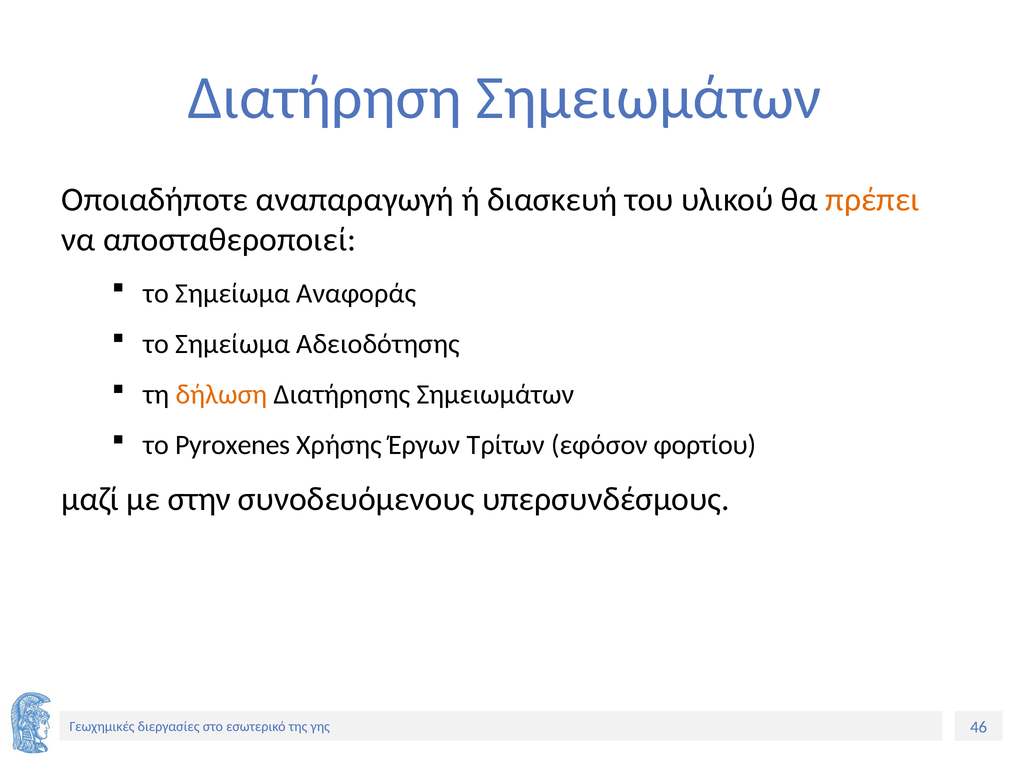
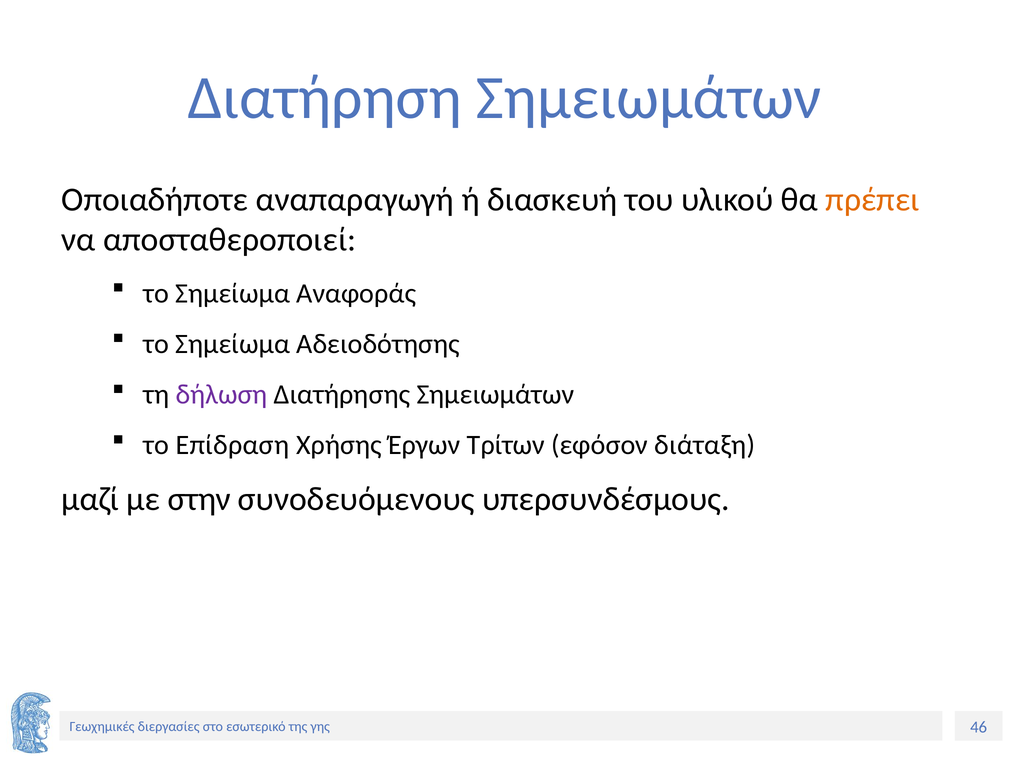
δήλωση colour: orange -> purple (222, 395)
Pyroxenes: Pyroxenes -> Επίδραση (232, 445)
φορτίου: φορτίου -> διάταξη (705, 445)
